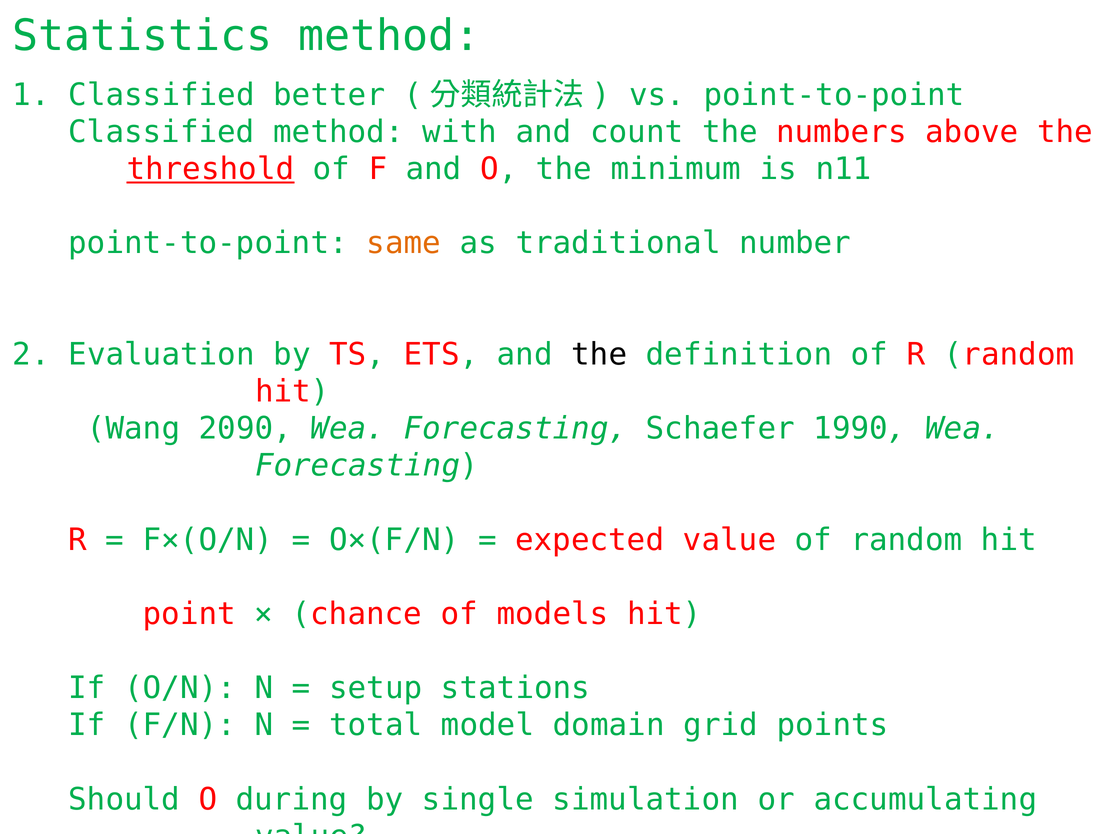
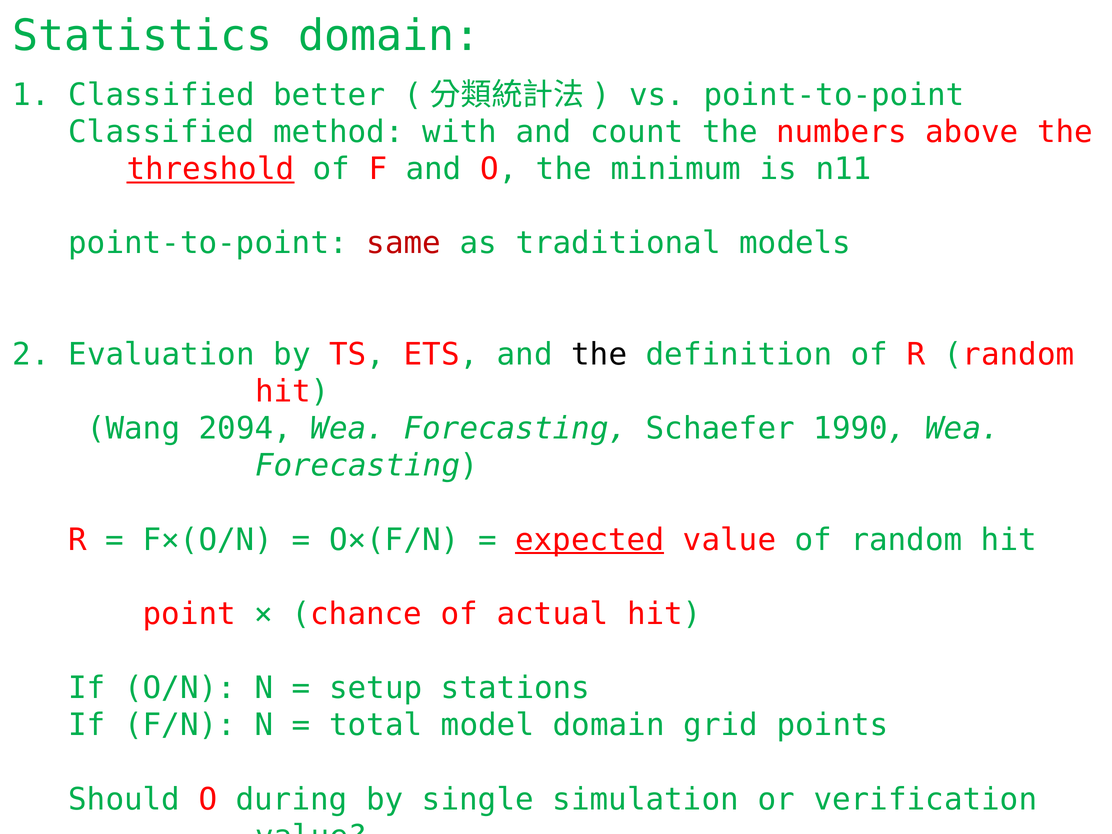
Statistics method: method -> domain (389, 36)
same colour: orange -> red (404, 243)
number: number -> models (795, 243)
2090: 2090 -> 2094 (245, 429)
expected underline: none -> present (590, 540)
models: models -> actual (553, 614)
accumulating: accumulating -> verification (925, 799)
